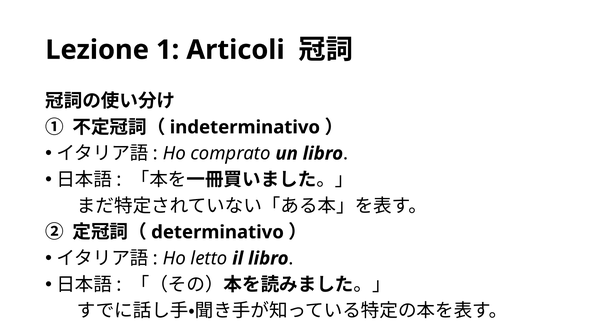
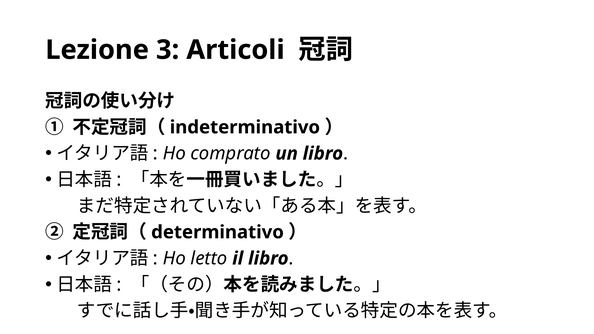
1: 1 -> 3 (168, 50)
